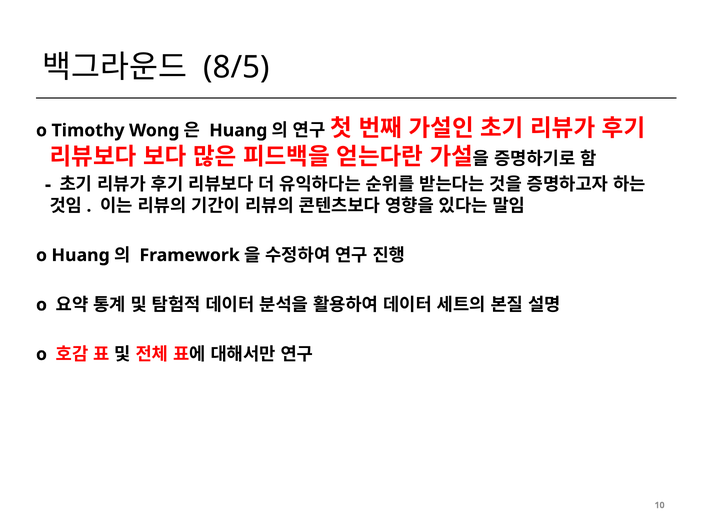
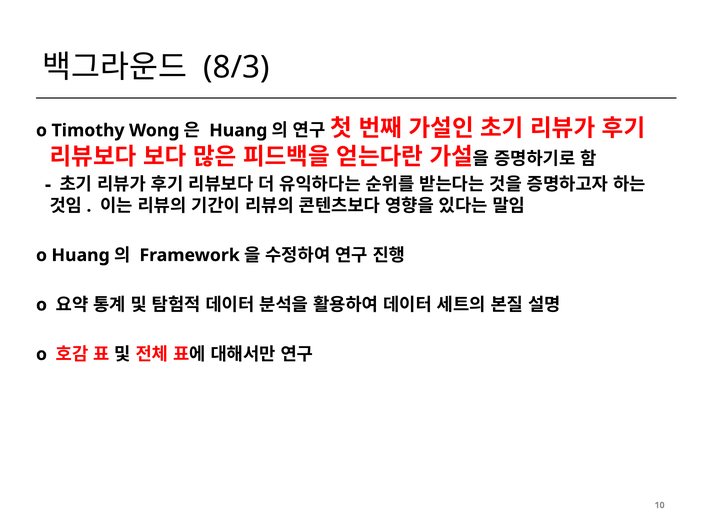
8/5: 8/5 -> 8/3 (237, 68)
